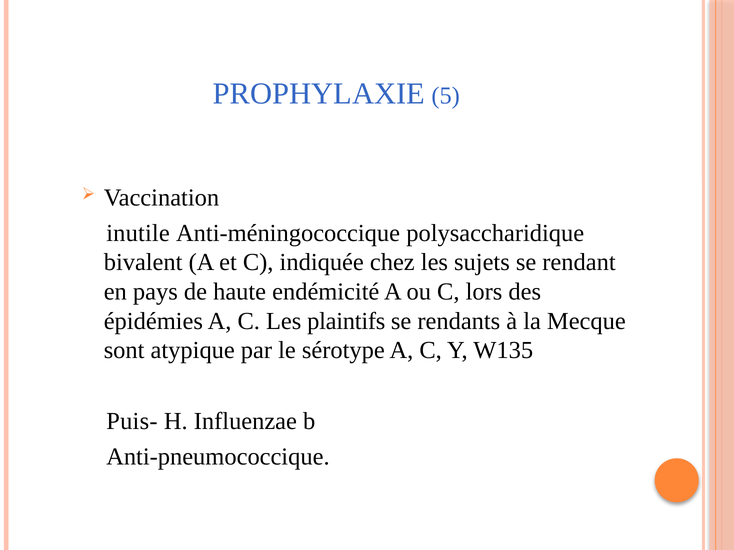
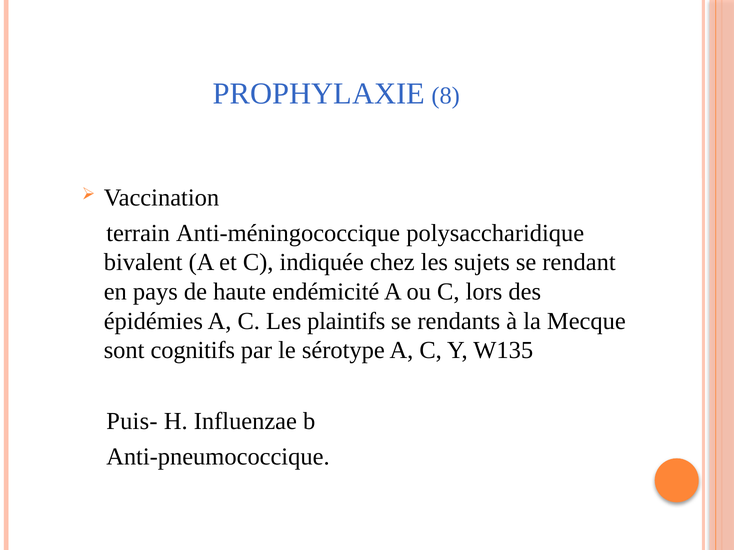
5: 5 -> 8 (446, 96)
inutile: inutile -> terrain (138, 233)
atypique: atypique -> cognitifs (193, 351)
